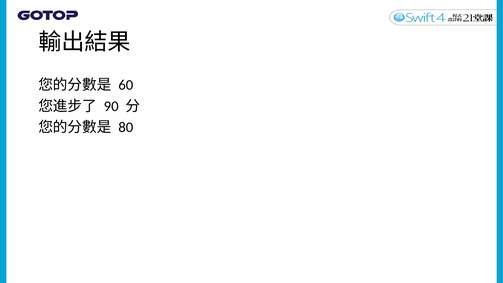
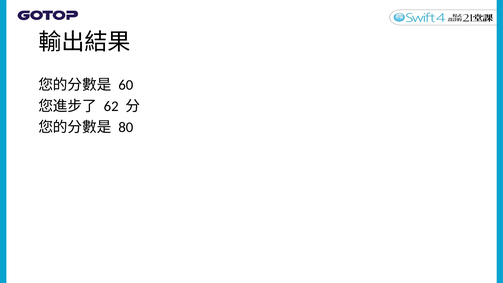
90: 90 -> 62 (111, 106)
